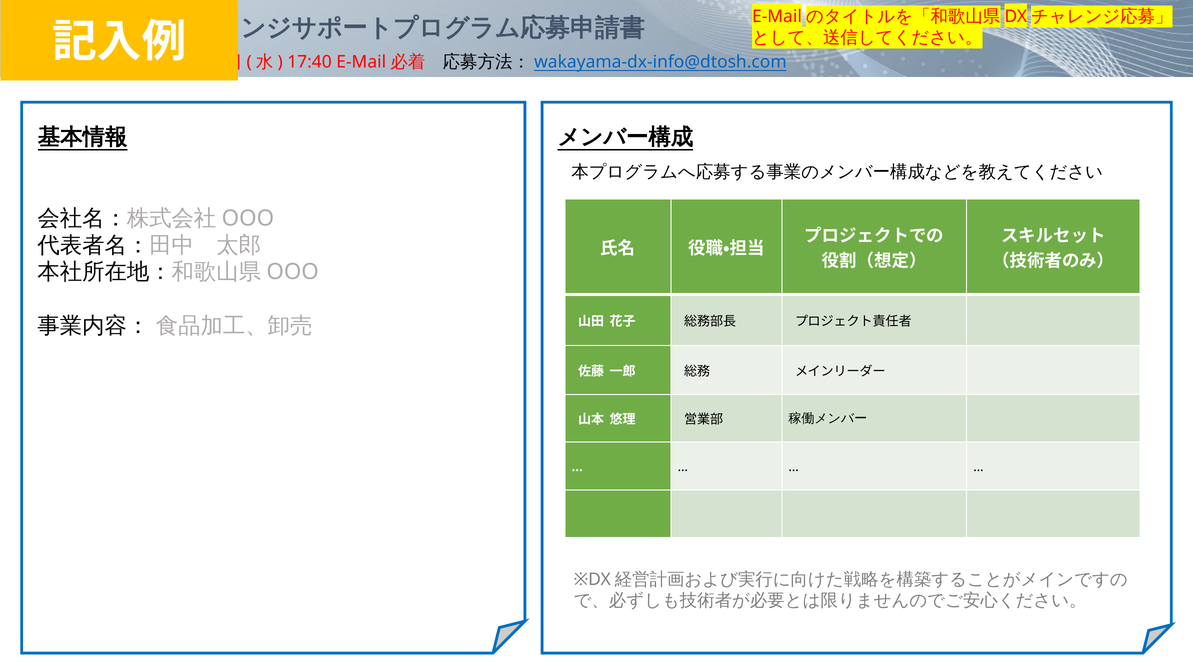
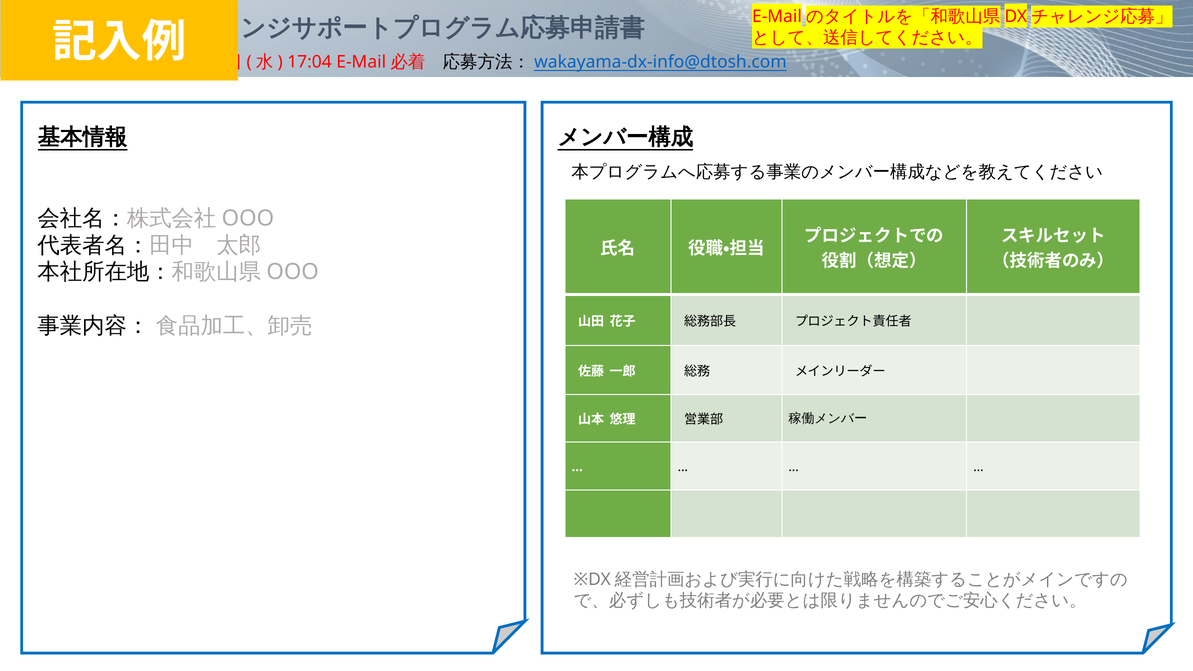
17:40: 17:40 -> 17:04 (310, 62)
